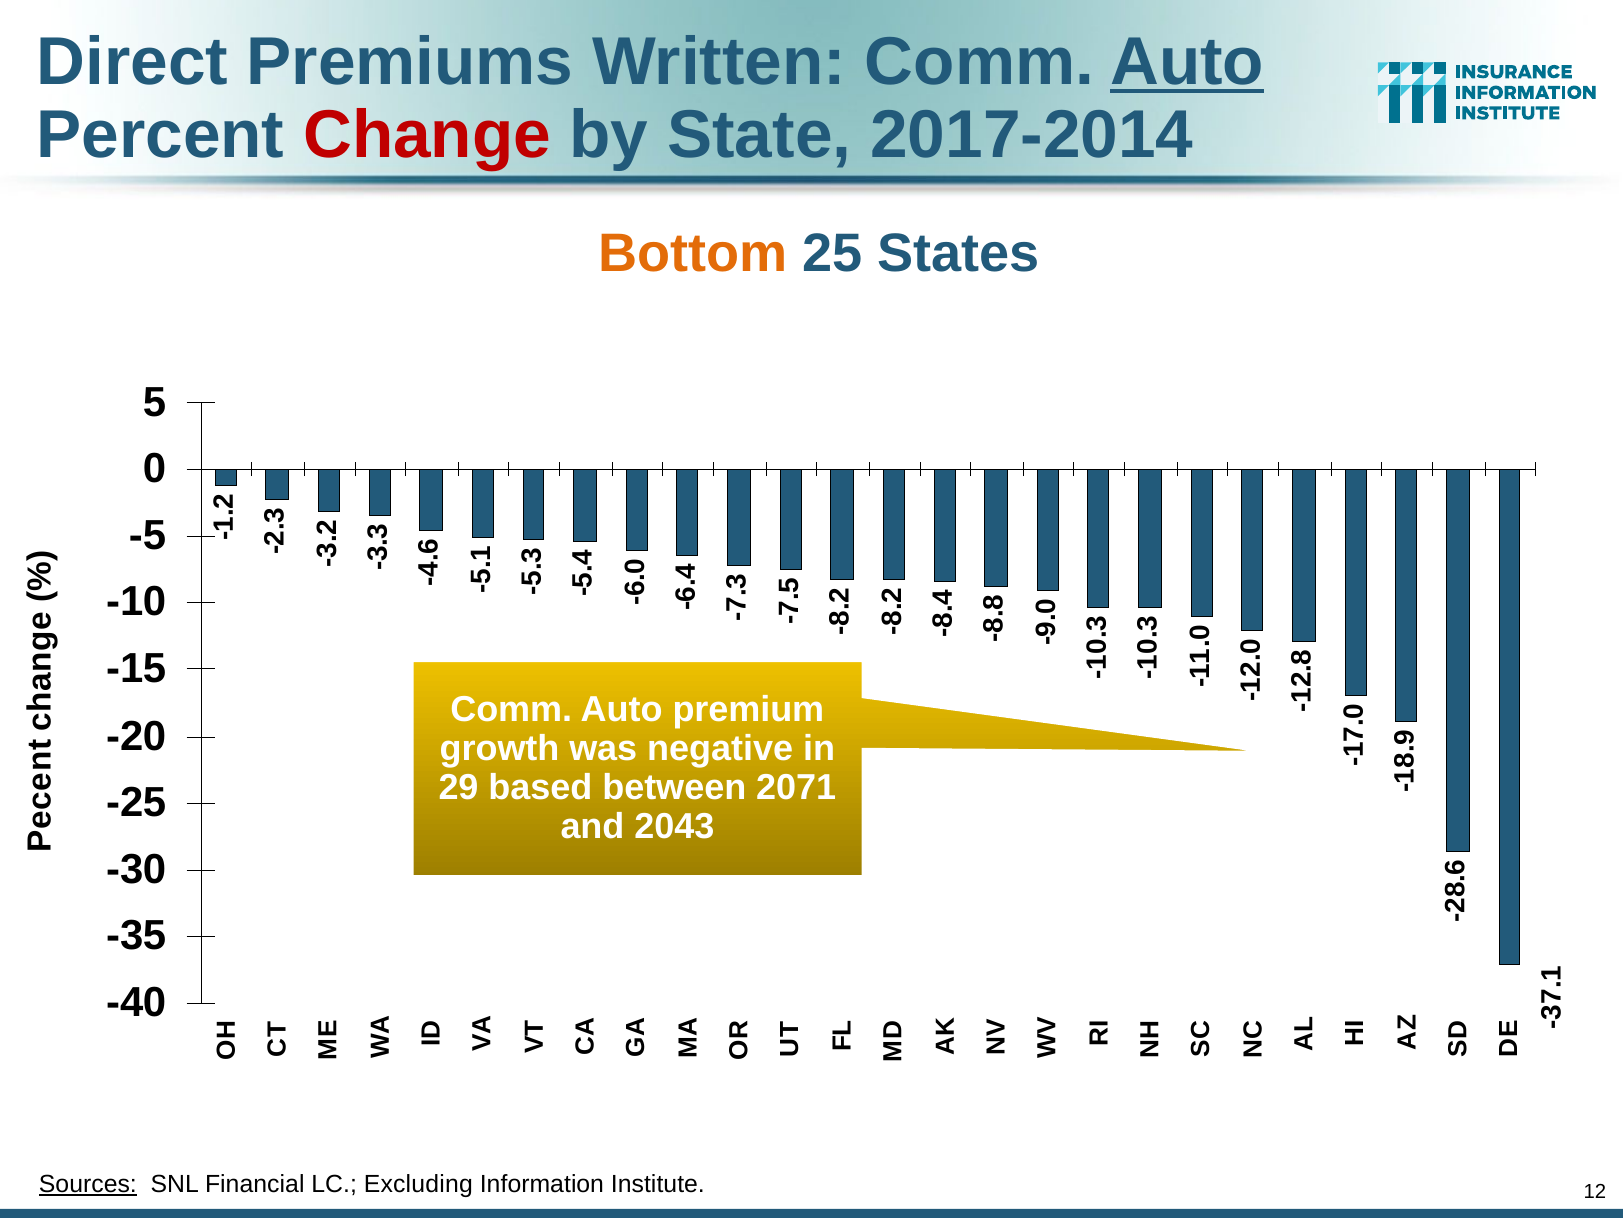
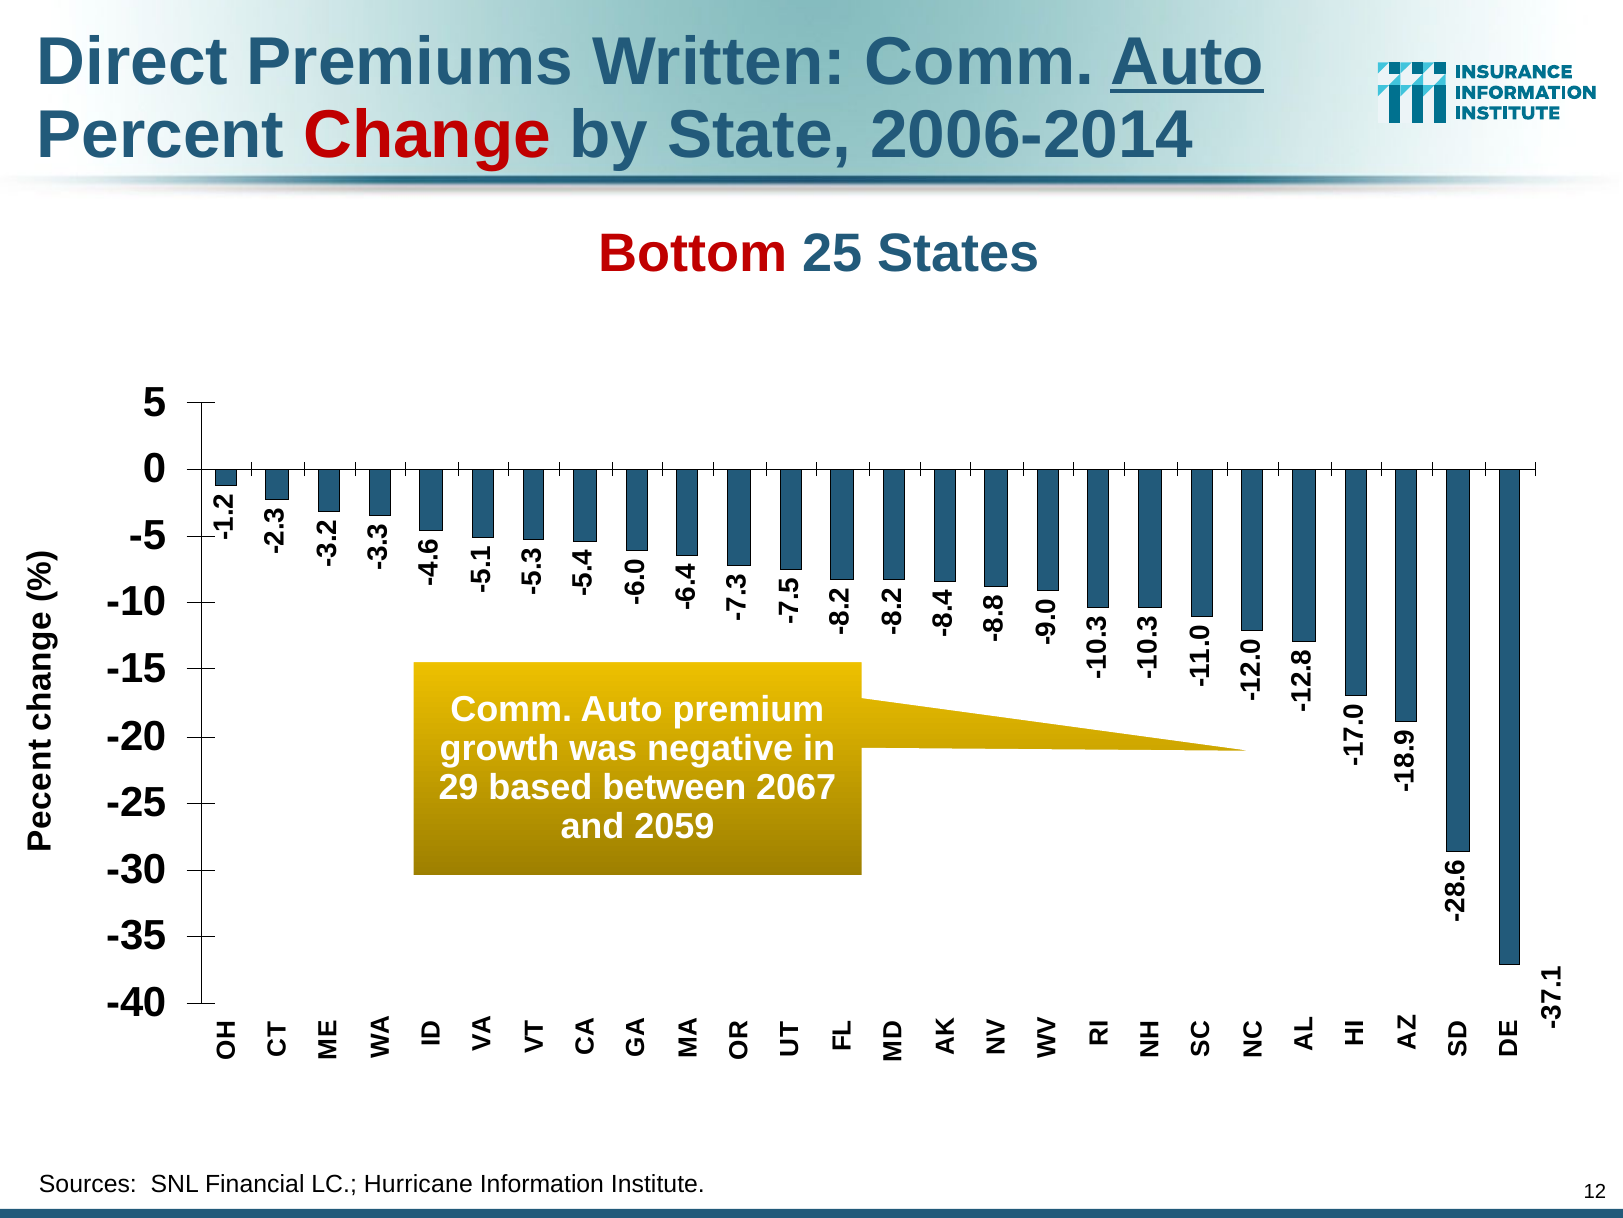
2017-2014: 2017-2014 -> 2006-2014 (1032, 135)
Bottom colour: orange -> red (693, 254)
2071: 2071 -> 2067 (796, 787)
2043: 2043 -> 2059 (674, 826)
Sources underline: present -> none (88, 1183)
Excluding: Excluding -> Hurricane (418, 1183)
